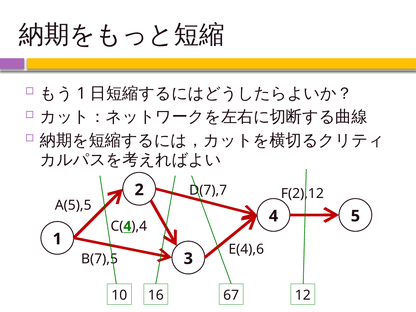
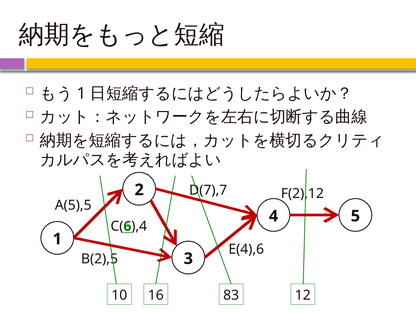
4: 4 -> 6 (127, 226)
B(7),5: B(7),5 -> B(2),5 (99, 259)
67: 67 -> 83 (231, 295)
